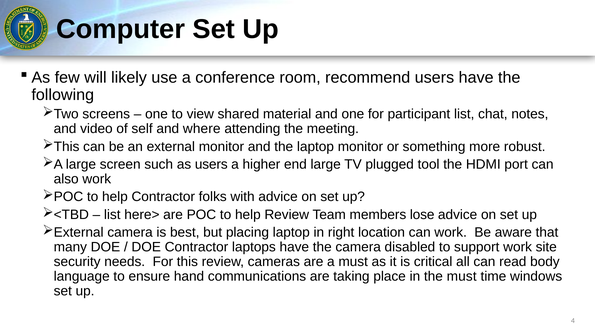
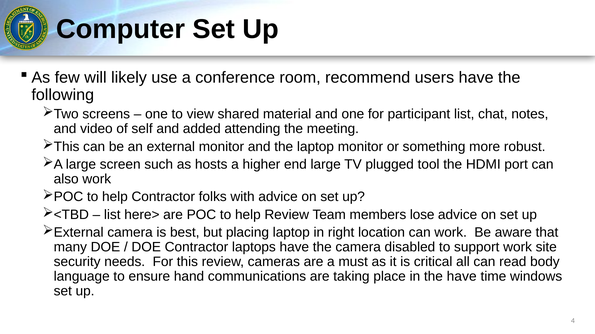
where: where -> added (202, 129)
as users: users -> hosts (211, 165)
the must: must -> have (462, 277)
